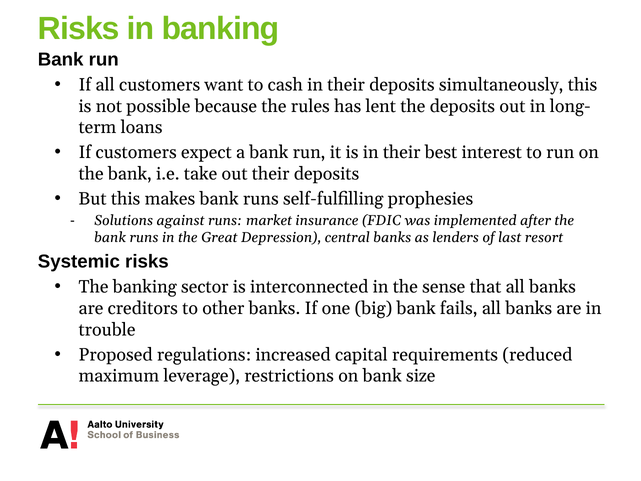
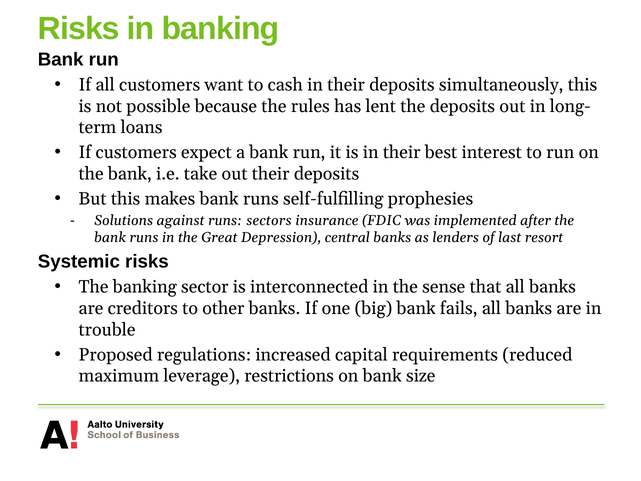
market: market -> sectors (269, 221)
